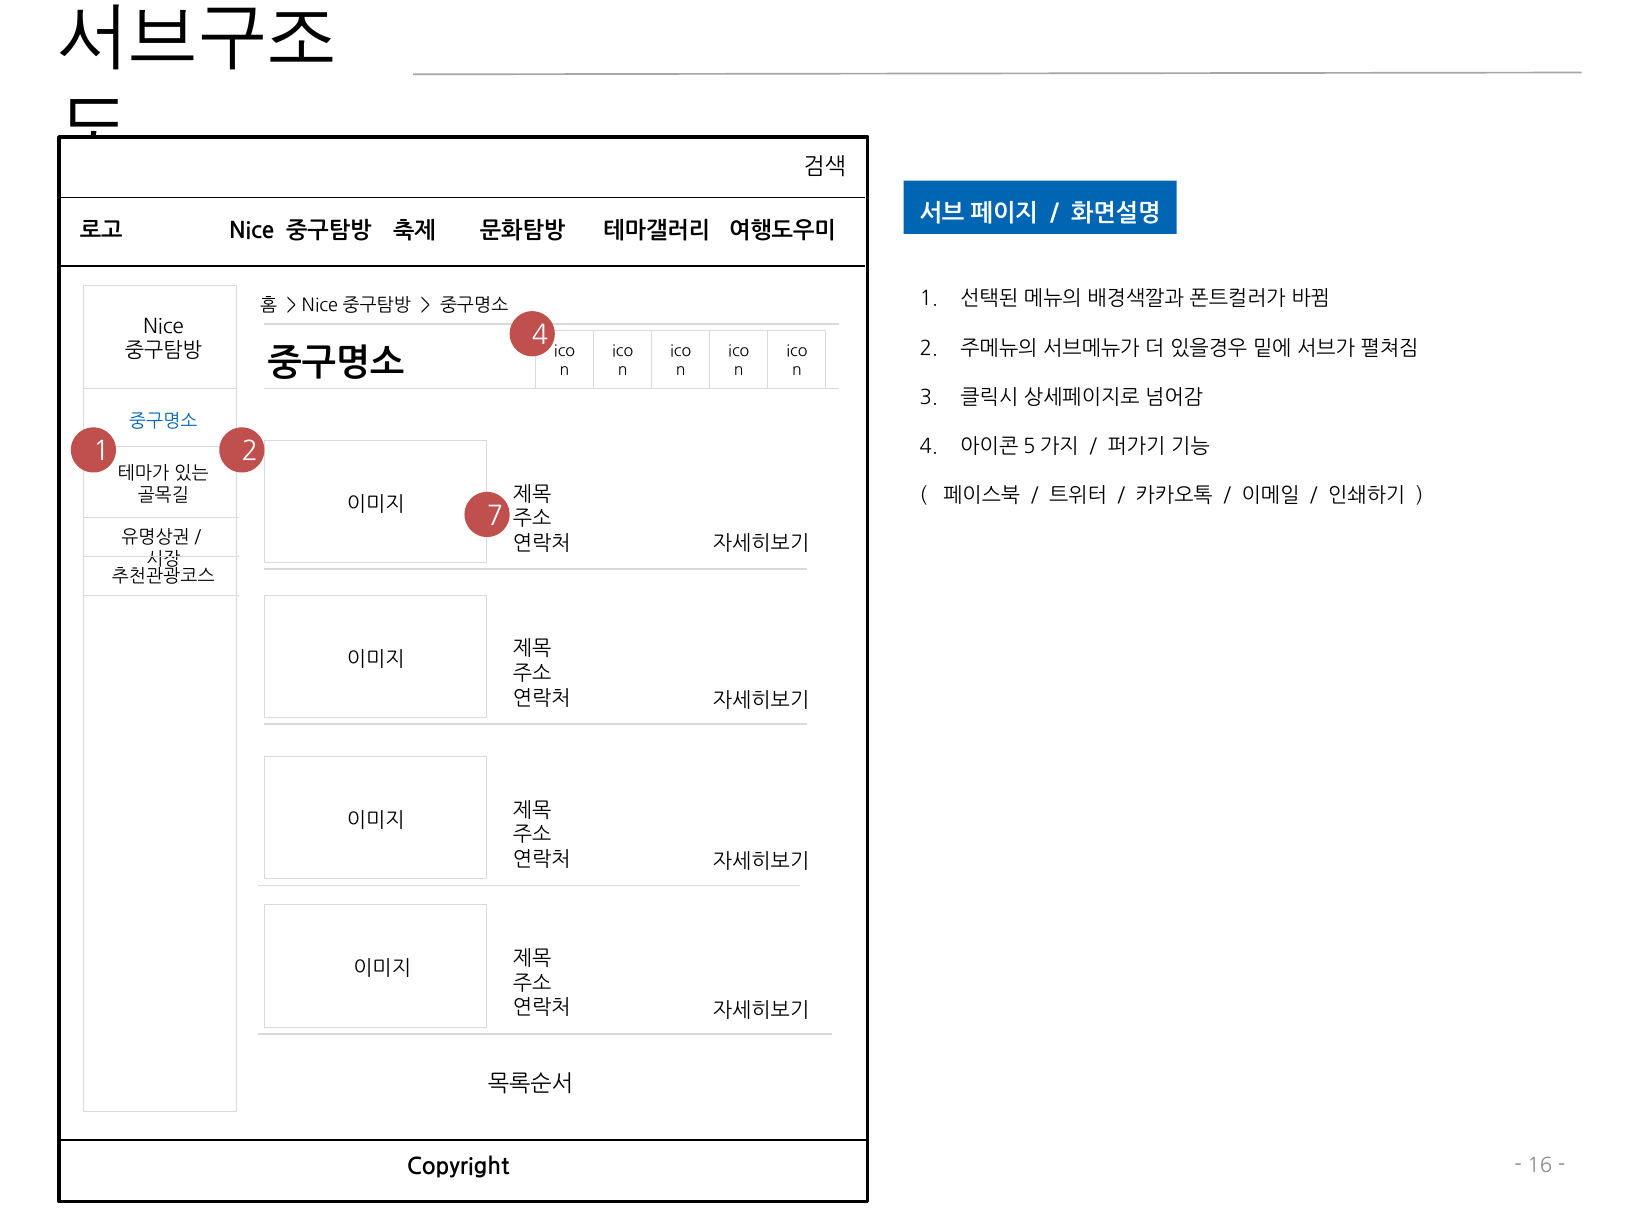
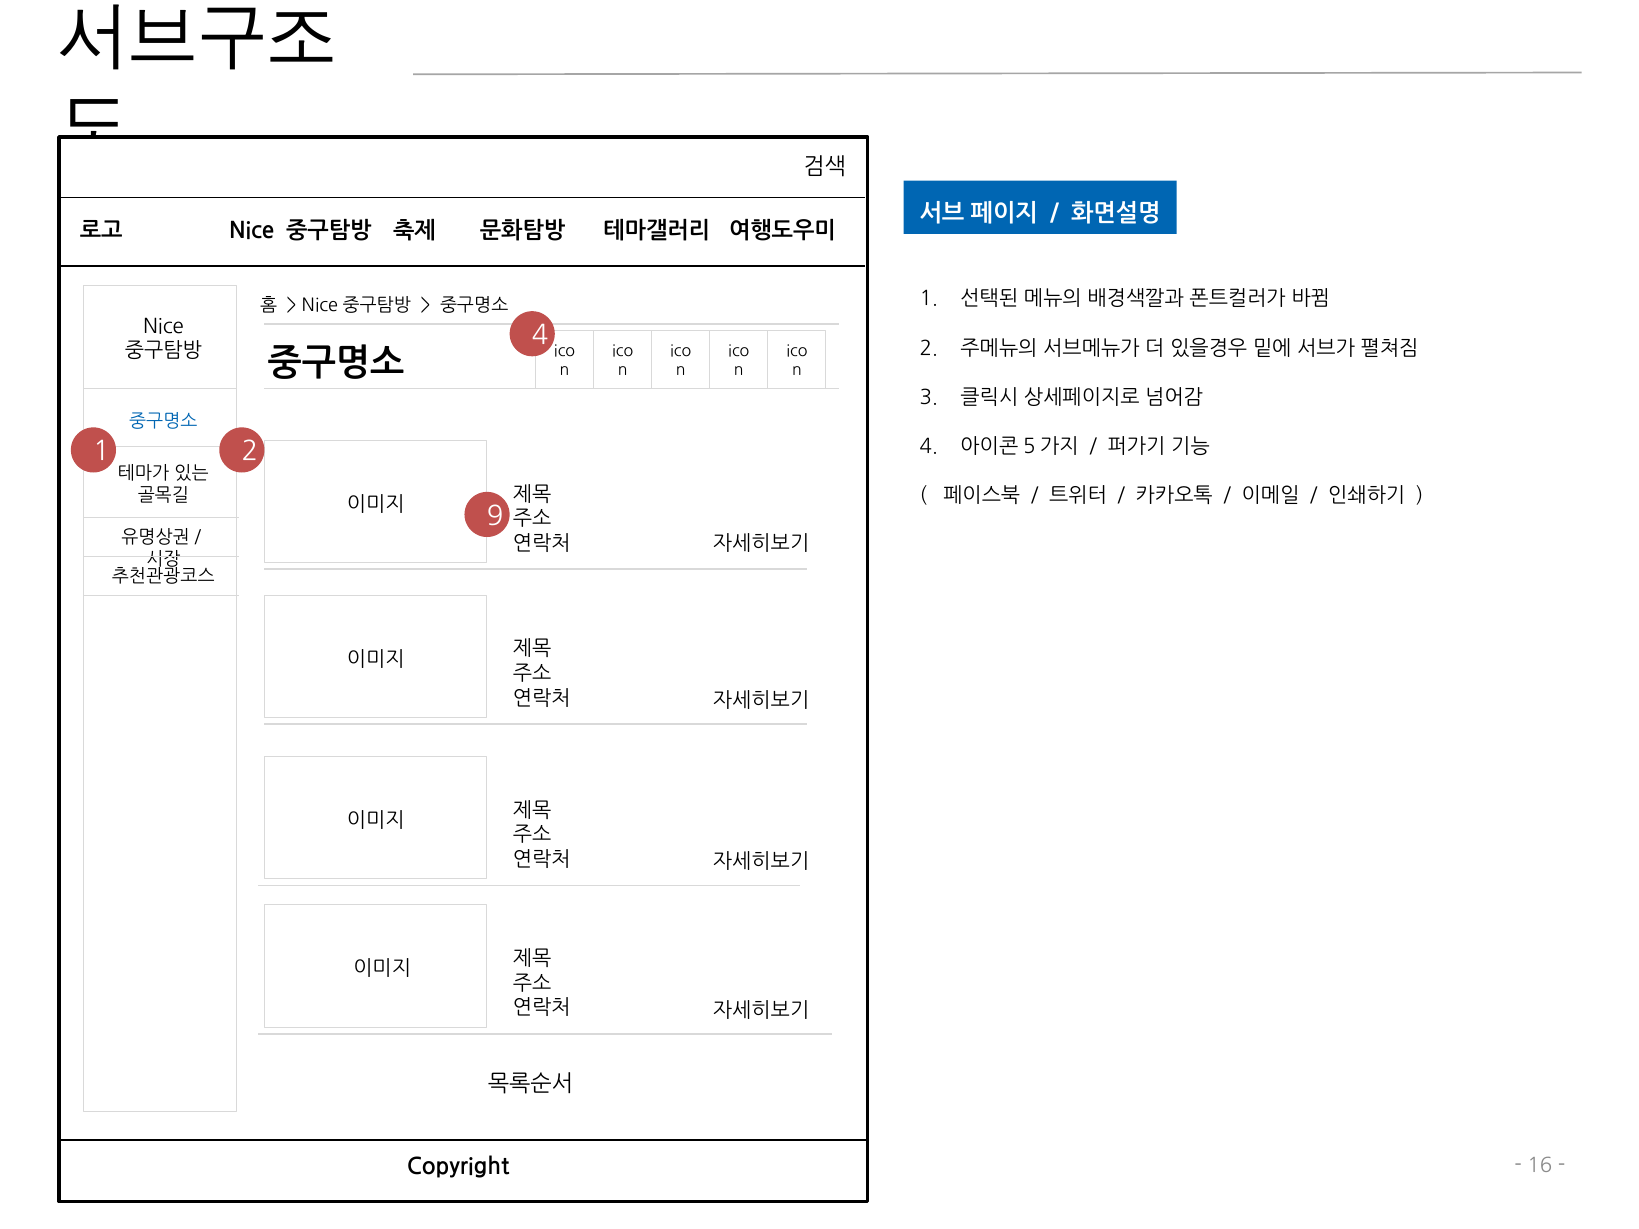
7: 7 -> 9 (495, 516)
